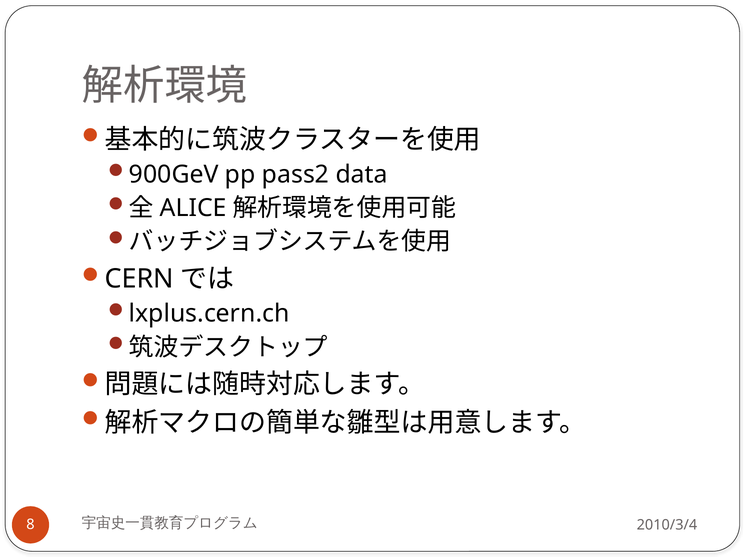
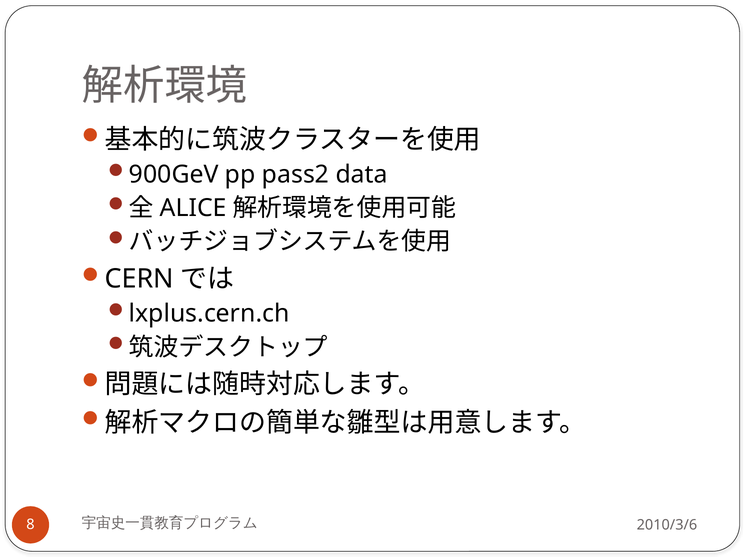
2010/3/4: 2010/3/4 -> 2010/3/6 (667, 525)
